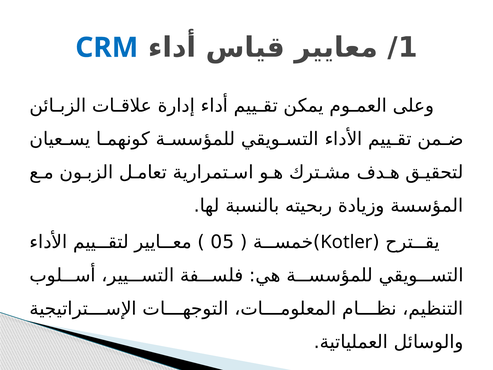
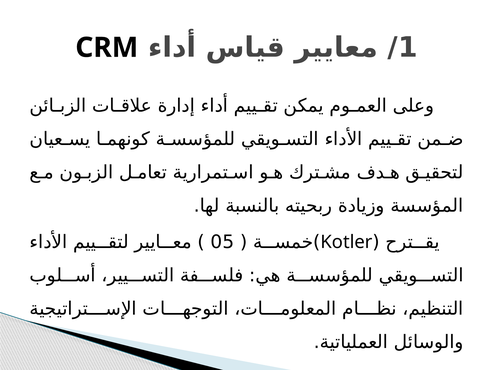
CRM colour: blue -> black (107, 48)
